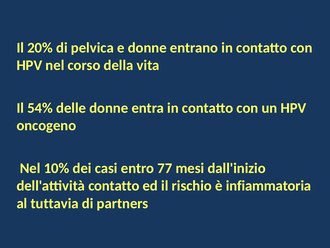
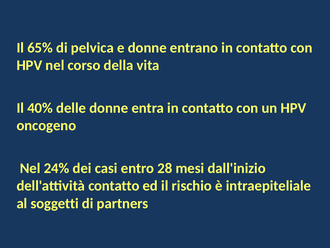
20%: 20% -> 65% (40, 48)
54%: 54% -> 40% (40, 108)
10%: 10% -> 24% (57, 168)
77: 77 -> 28 (165, 168)
infiammatoria: infiammatoria -> intraepiteliale (268, 185)
tuttavia: tuttavia -> soggetti (55, 203)
